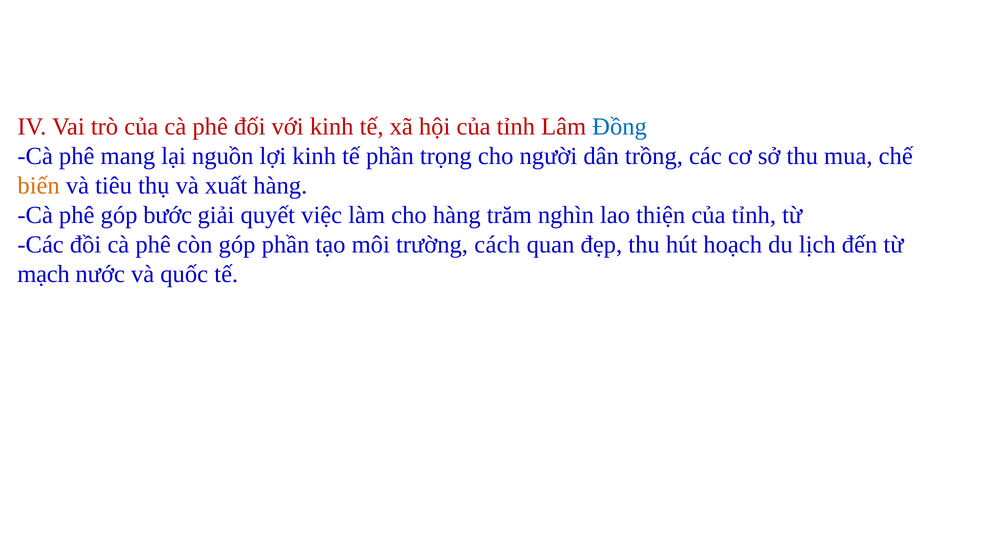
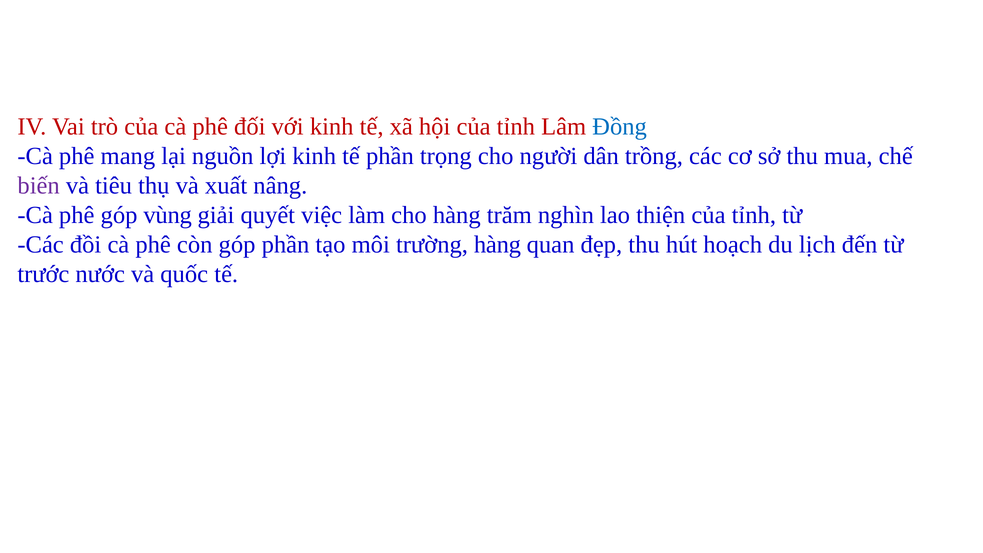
biến colour: orange -> purple (39, 186)
xuất hàng: hàng -> nâng (280, 186)
bước: bước -> vùng (168, 215)
trường cách: cách -> hàng (497, 245)
mạch: mạch -> trước (43, 274)
